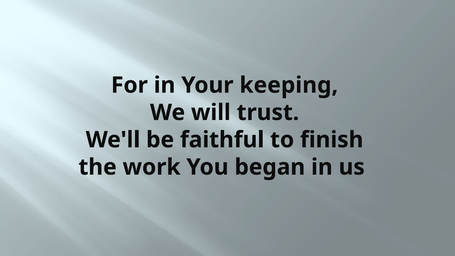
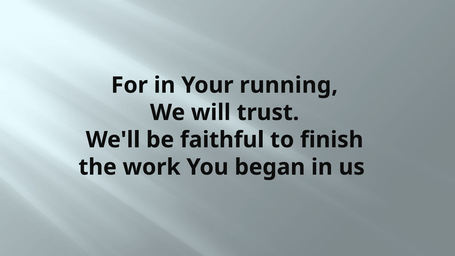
keeping: keeping -> running (289, 85)
